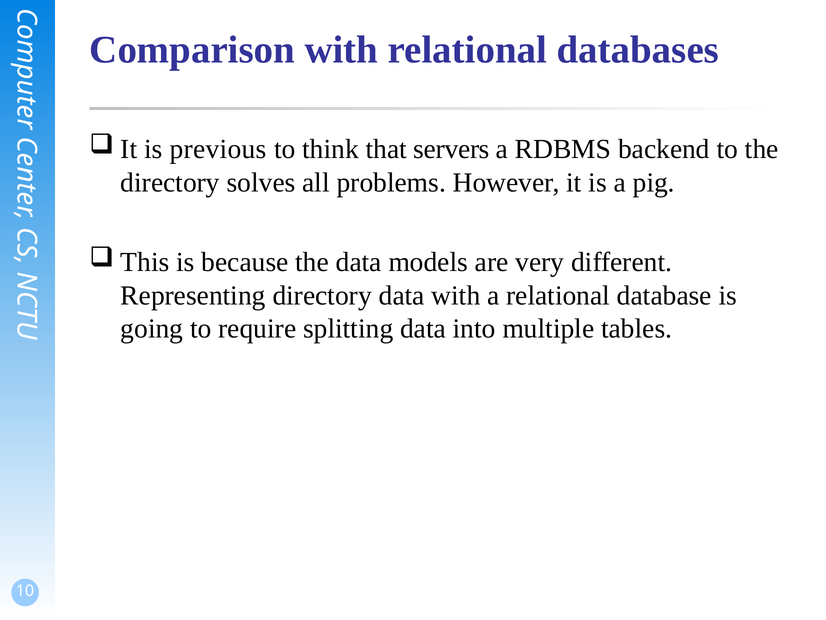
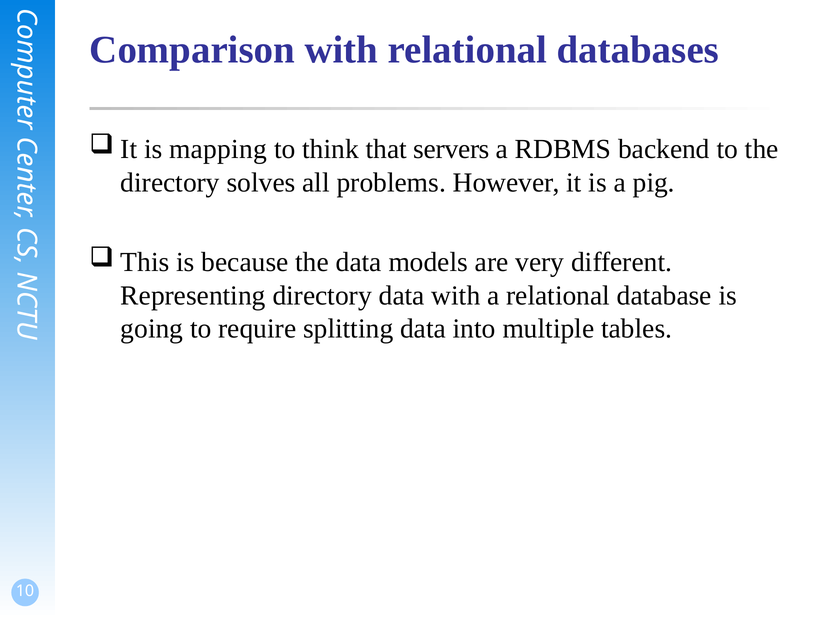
previous: previous -> mapping (218, 149)
